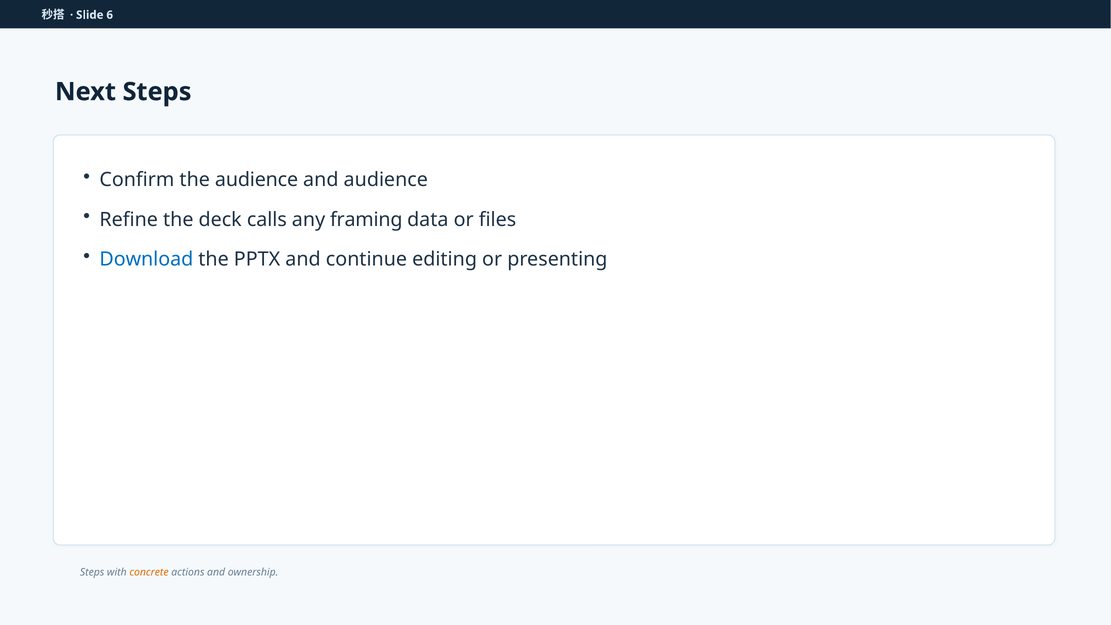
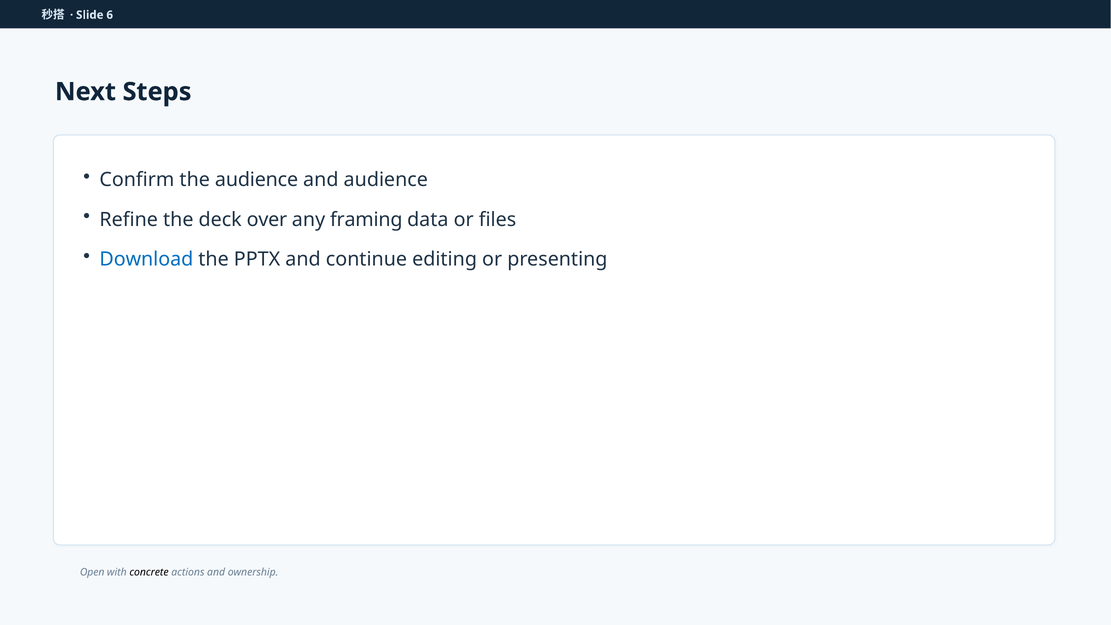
calls: calls -> over (267, 220)
Steps: Steps -> Open (92, 572)
concrete colour: orange -> black (149, 572)
